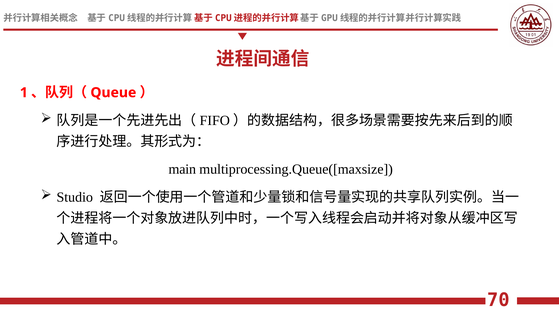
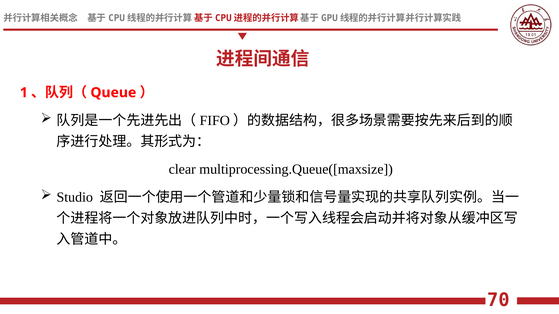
main: main -> clear (182, 170)
